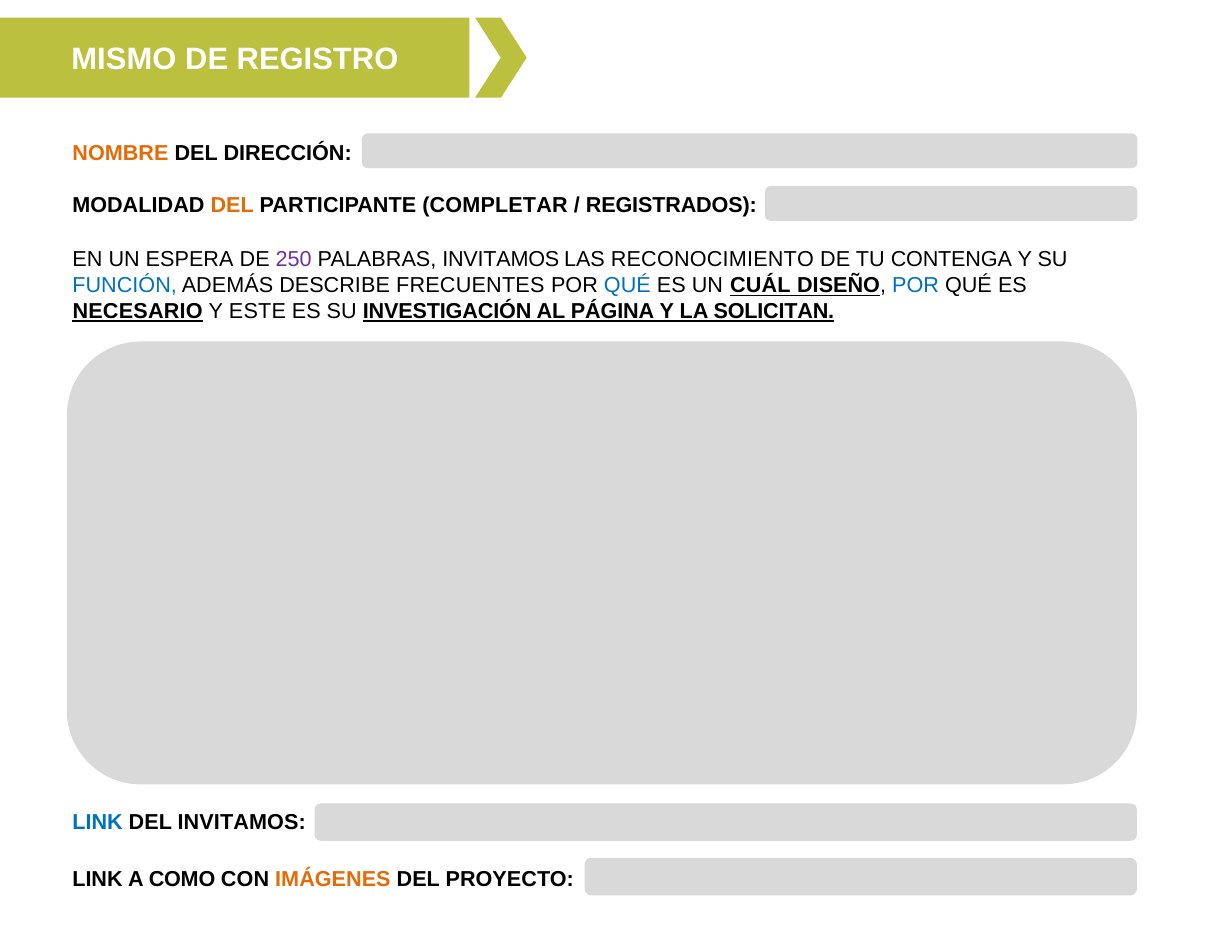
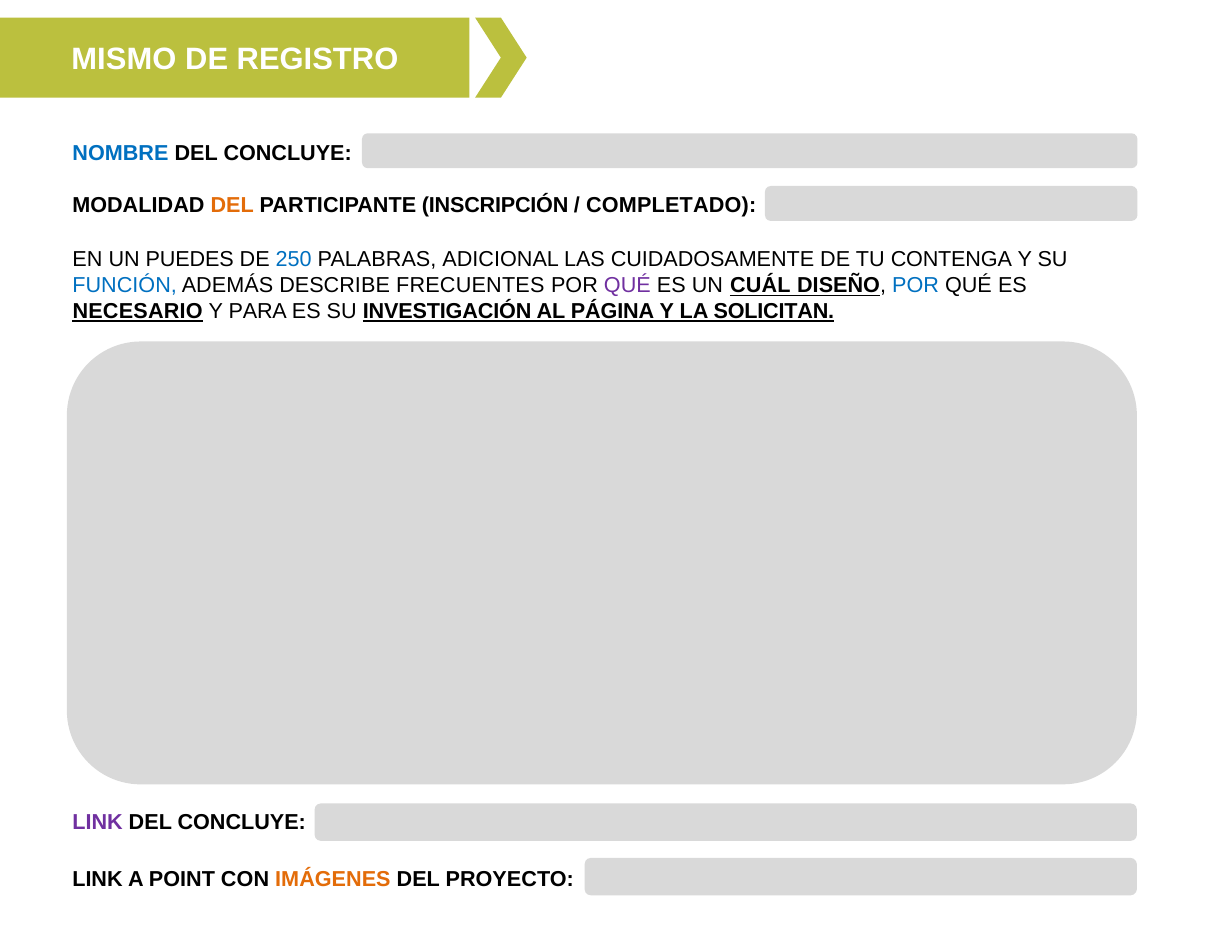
NOMBRE colour: orange -> blue (120, 153)
DIRECCIÓN: DIRECCIÓN -> CONCLUYE (288, 153)
COMPLETAR: COMPLETAR -> INSCRIPCIÓN (495, 205)
REGISTRADOS: REGISTRADOS -> COMPLETADO (671, 205)
ESPERA: ESPERA -> PUEDES (190, 260)
250 colour: purple -> blue (294, 260)
PALABRAS INVITAMOS: INVITAMOS -> ADICIONAL (501, 260)
RECONOCIMIENTO: RECONOCIMIENTO -> CUIDADOSAMENTE (712, 260)
QUÉ colour: blue -> purple (627, 286)
ESTE: ESTE -> PARA (258, 312)
LINK colour: blue -> purple (98, 822)
INVITAMOS: INVITAMOS -> CONCLUYE (242, 822)
COMO: COMO -> POINT (182, 879)
